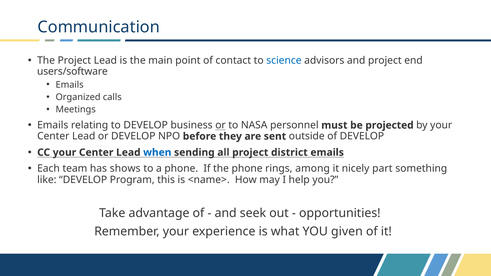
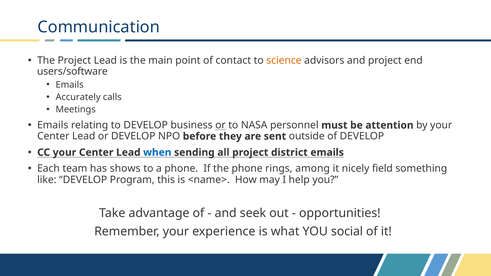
science colour: blue -> orange (284, 61)
Organized: Organized -> Accurately (78, 97)
projected: projected -> attention (389, 125)
part: part -> field (382, 169)
given: given -> social (347, 232)
